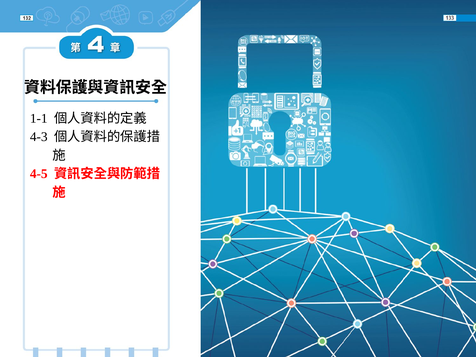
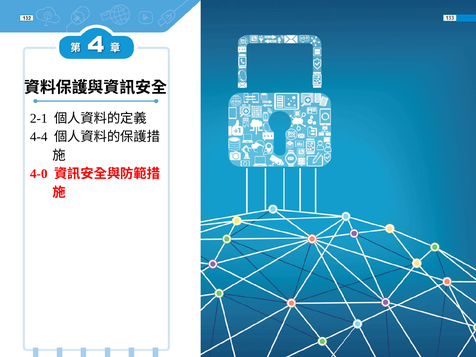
1-1: 1-1 -> 2-1 (39, 118)
4-3: 4-3 -> 4-4 (39, 137)
4-5: 4-5 -> 4-0 (39, 174)
